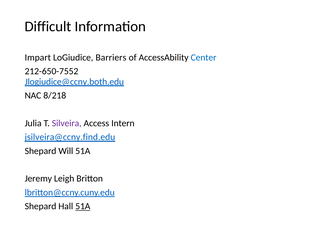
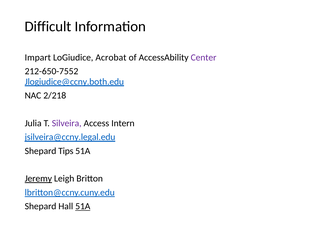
Barriers: Barriers -> Acrobat (111, 58)
Center colour: blue -> purple (204, 58)
8/218: 8/218 -> 2/218 (55, 96)
jsilveira@ccny.find.edu: jsilveira@ccny.find.edu -> jsilveira@ccny.legal.edu (70, 137)
Will: Will -> Tips (66, 151)
Jeremy underline: none -> present (38, 179)
